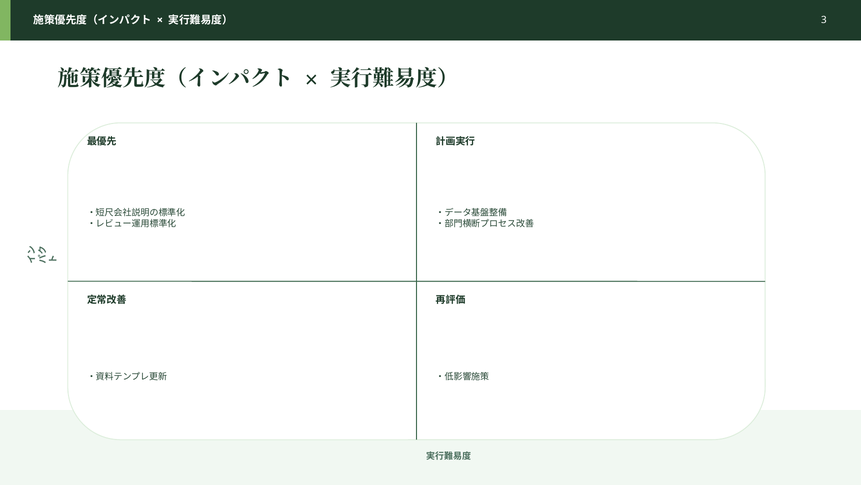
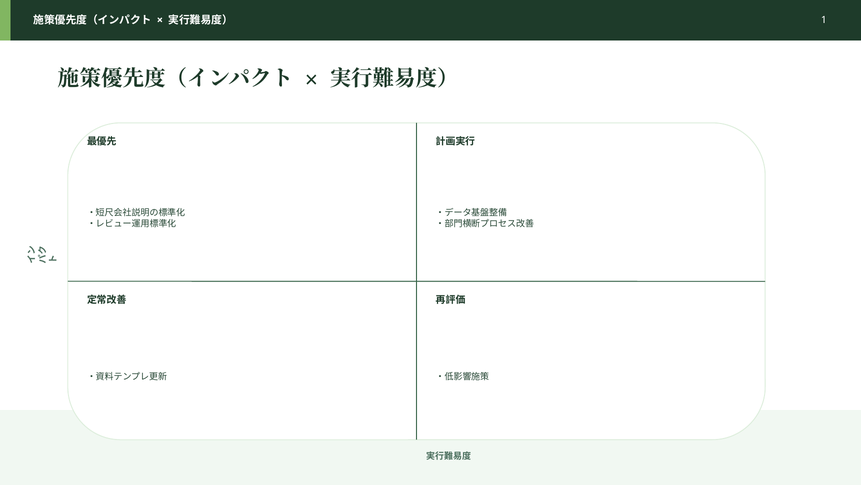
3: 3 -> 1 (824, 20)
